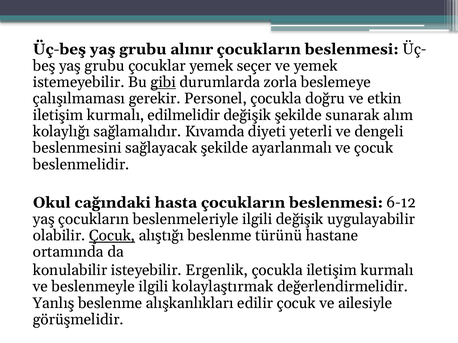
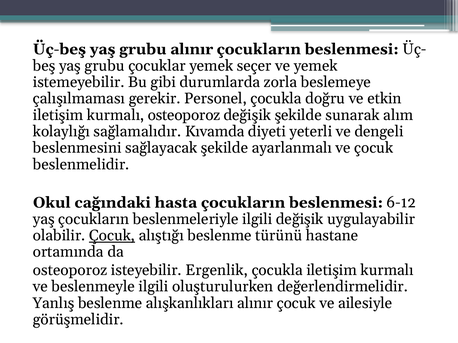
gibi underline: present -> none (163, 82)
kurmalı edilmelidir: edilmelidir -> osteoporoz (184, 115)
konulabilir: konulabilir -> osteoporoz (70, 271)
kolaylaştırmak: kolaylaştırmak -> oluşturulurken (223, 287)
alışkanlıkları edilir: edilir -> alınır (255, 303)
